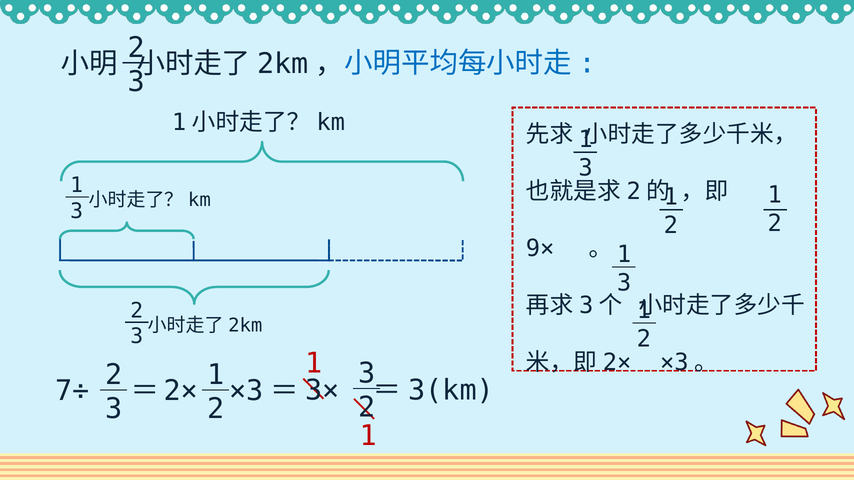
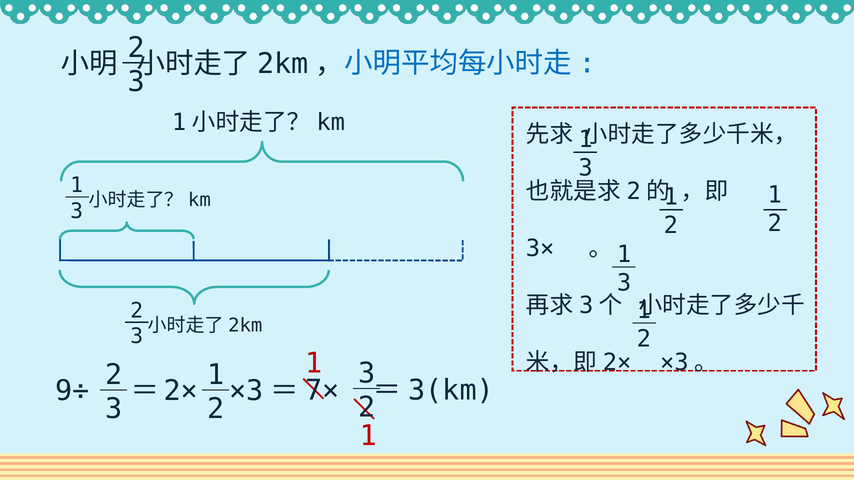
9×: 9× -> 3× (540, 249)
3×: 3× -> 7× (322, 391)
7÷: 7÷ -> 9÷ (73, 391)
